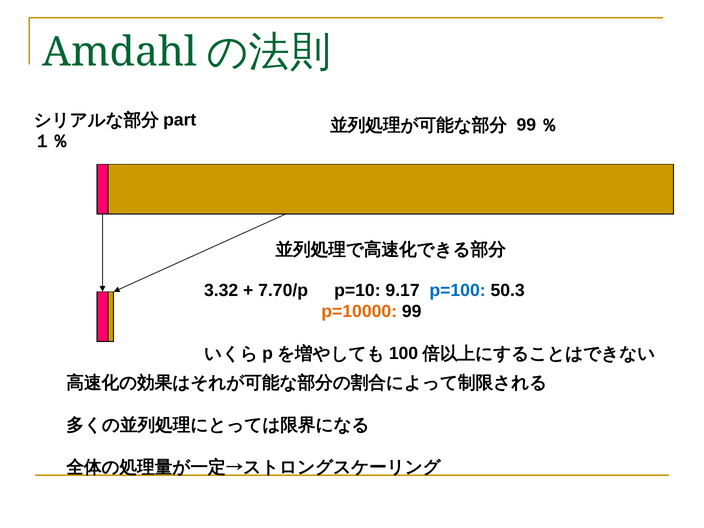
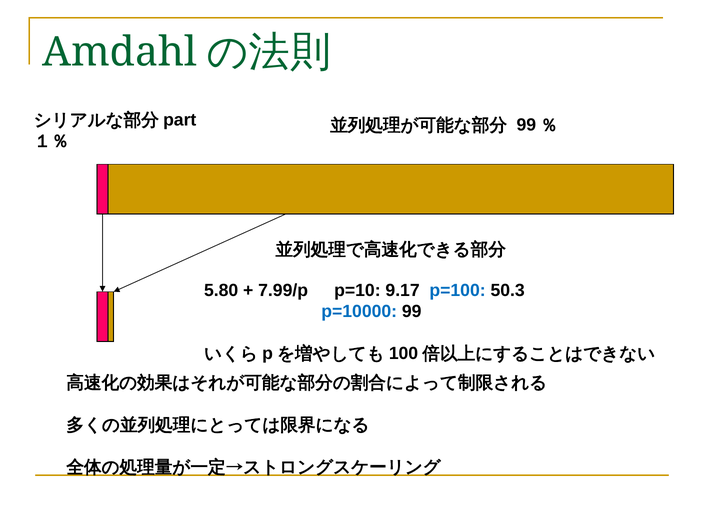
3.32: 3.32 -> 5.80 (221, 290)
7.70/p: 7.70/p -> 7.99/p (283, 290)
p=10000 colour: orange -> blue (359, 311)
